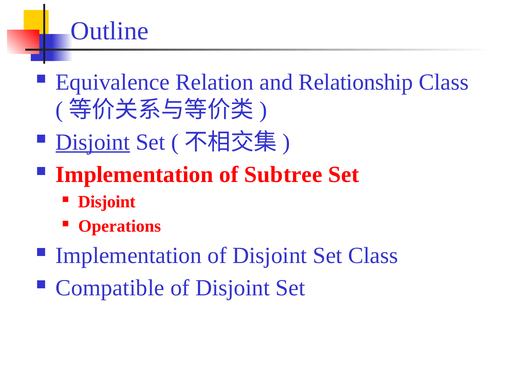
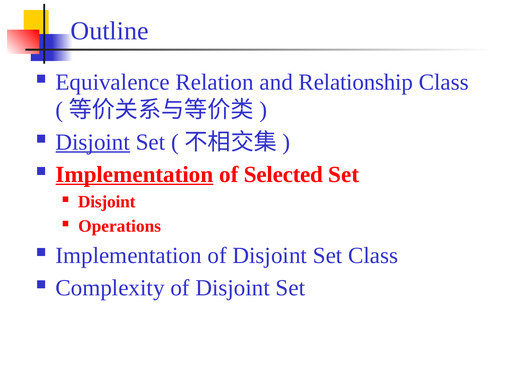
Implementation underline: none -> present (134, 175)
Subtree: Subtree -> Selected (283, 175)
Compatible: Compatible -> Complexity (110, 288)
